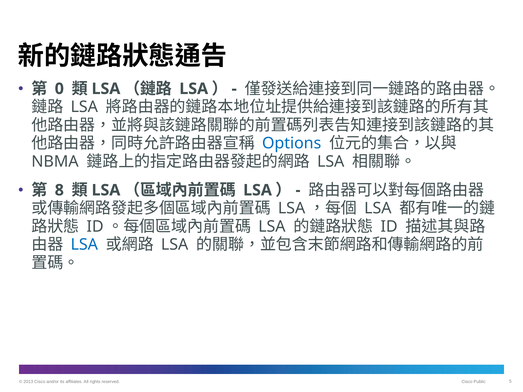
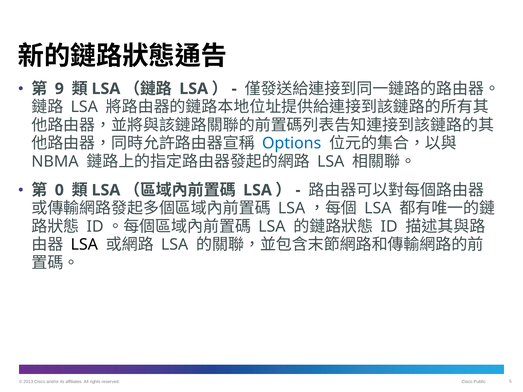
0: 0 -> 9 (59, 89)
8: 8 -> 0 (59, 190)
LSA colour: blue -> black (84, 245)
